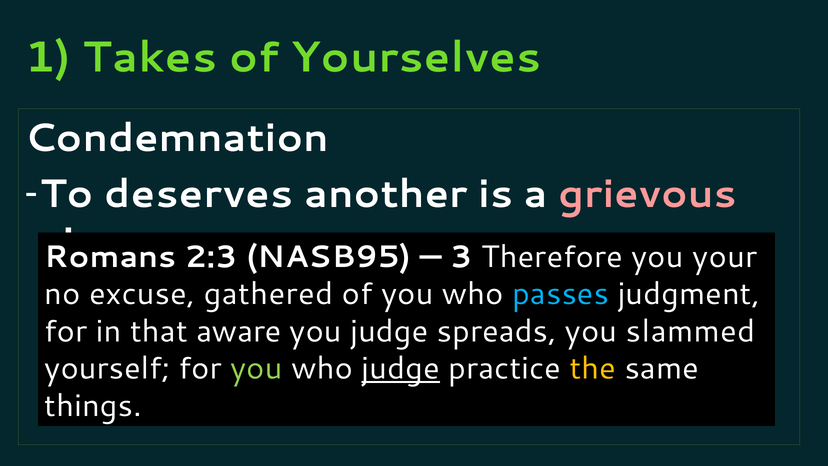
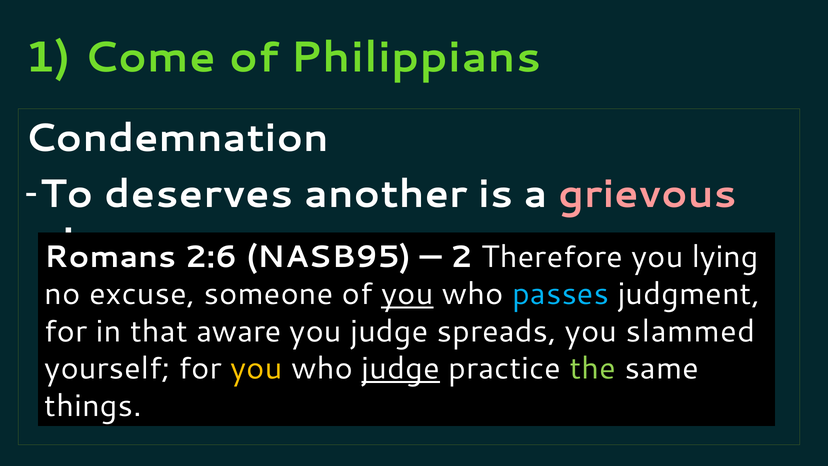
Takes: Takes -> Come (150, 57)
Yourselves: Yourselves -> Philippians (416, 57)
2:3: 2:3 -> 2:6 (211, 257)
3: 3 -> 2 (461, 257)
your: your -> lying (725, 257)
gathered: gathered -> someone (269, 294)
you underline: none -> present (407, 294)
you colour: light green -> yellow (256, 368)
the colour: yellow -> light green (593, 368)
